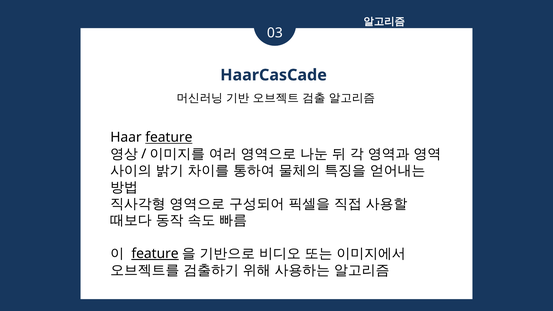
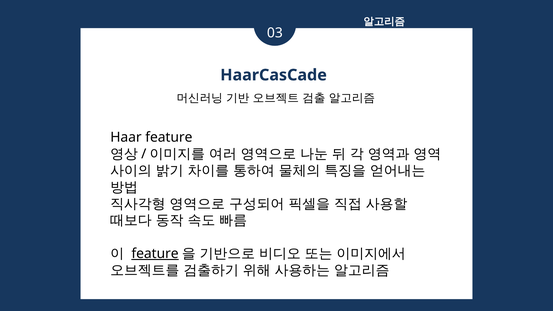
feature underline: present -> none (169, 137)
